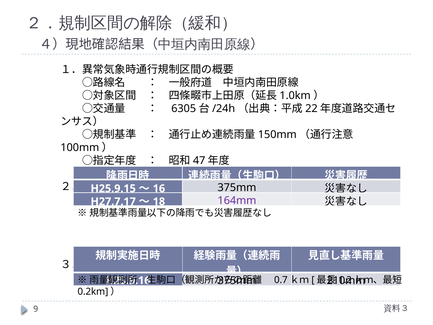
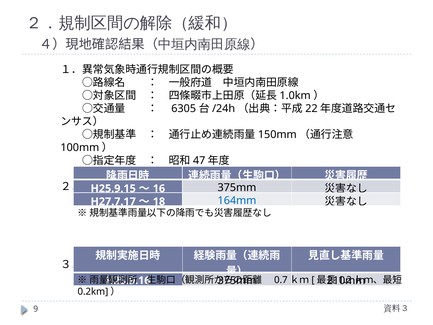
164mm colour: purple -> blue (237, 200)
